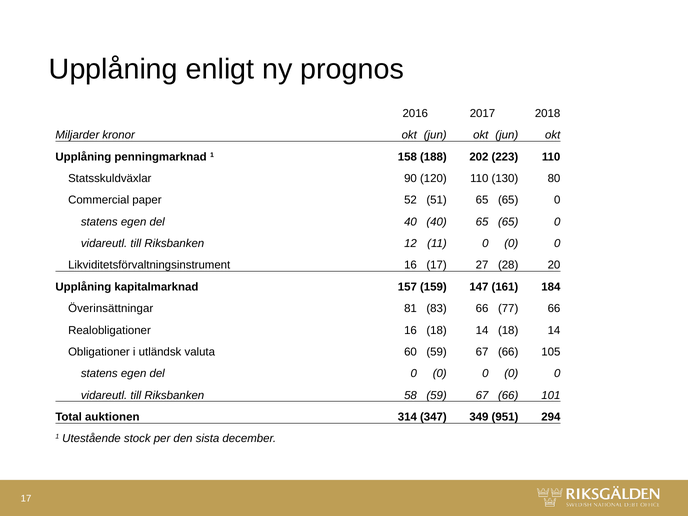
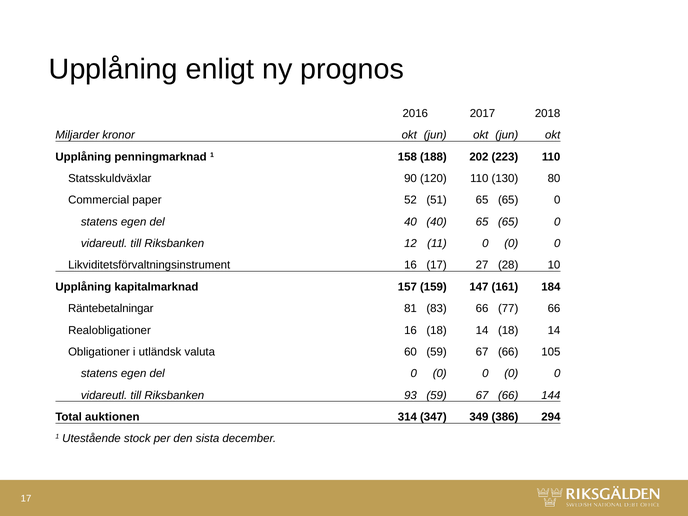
20: 20 -> 10 (554, 265)
Överinsättningar: Överinsättningar -> Räntebetalningar (111, 309)
58: 58 -> 93 (411, 395)
101: 101 -> 144 (551, 395)
951: 951 -> 386 (505, 417)
